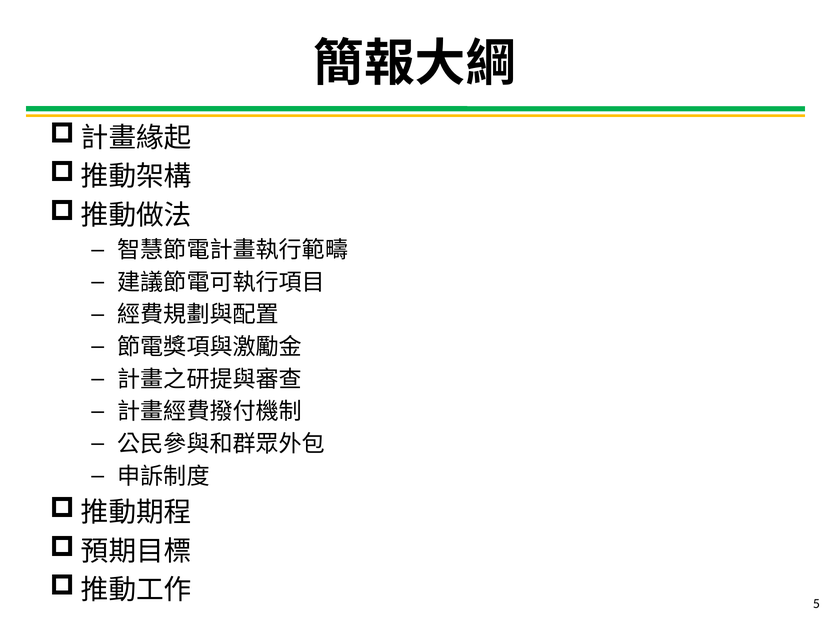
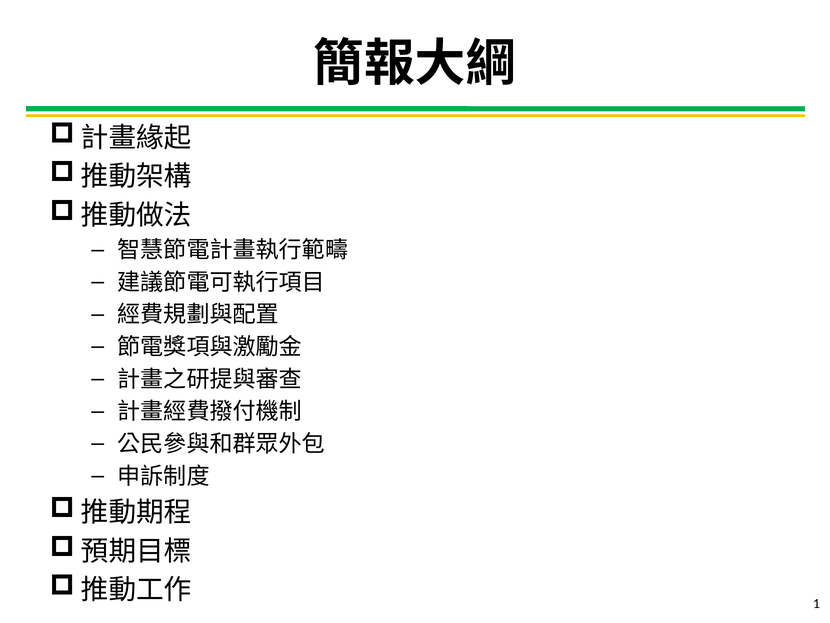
5: 5 -> 1 (816, 603)
